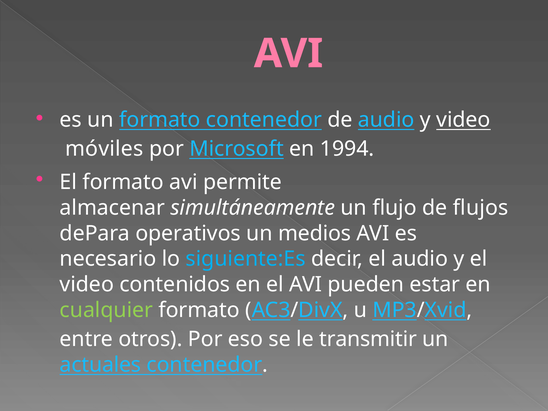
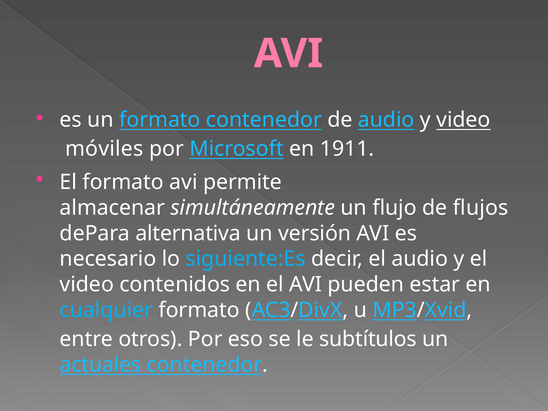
1994: 1994 -> 1911 (347, 149)
operativos: operativos -> alternativa (188, 233)
medios: medios -> versión (315, 233)
cualquier colour: light green -> light blue (106, 310)
transmitir: transmitir -> subtítulos (368, 339)
